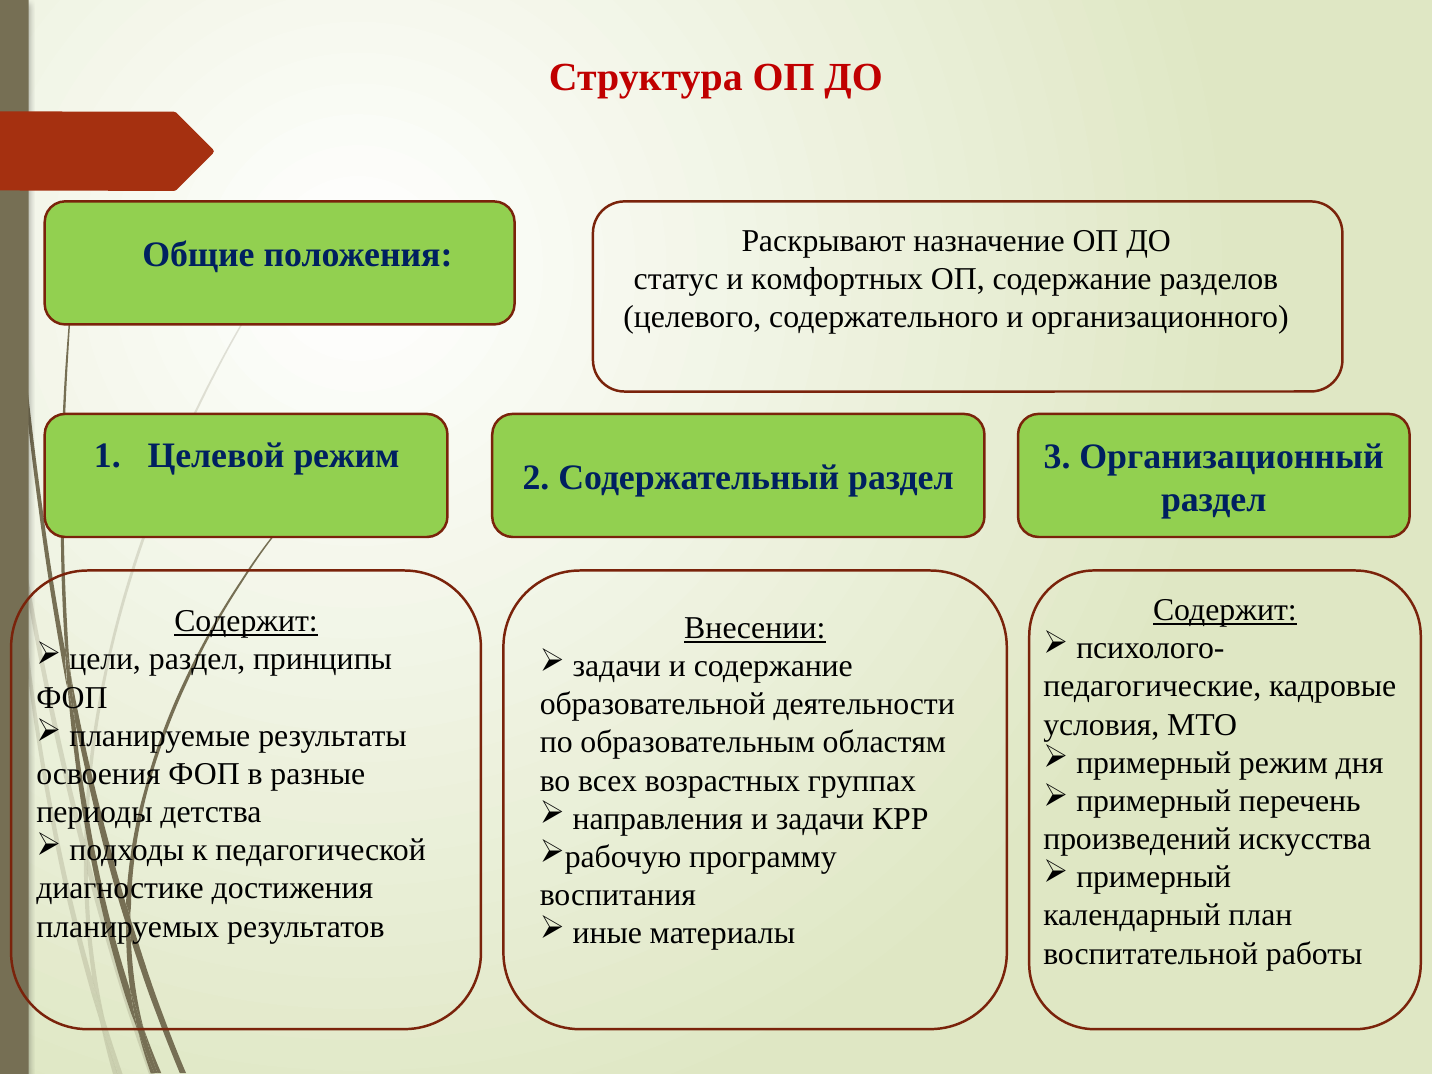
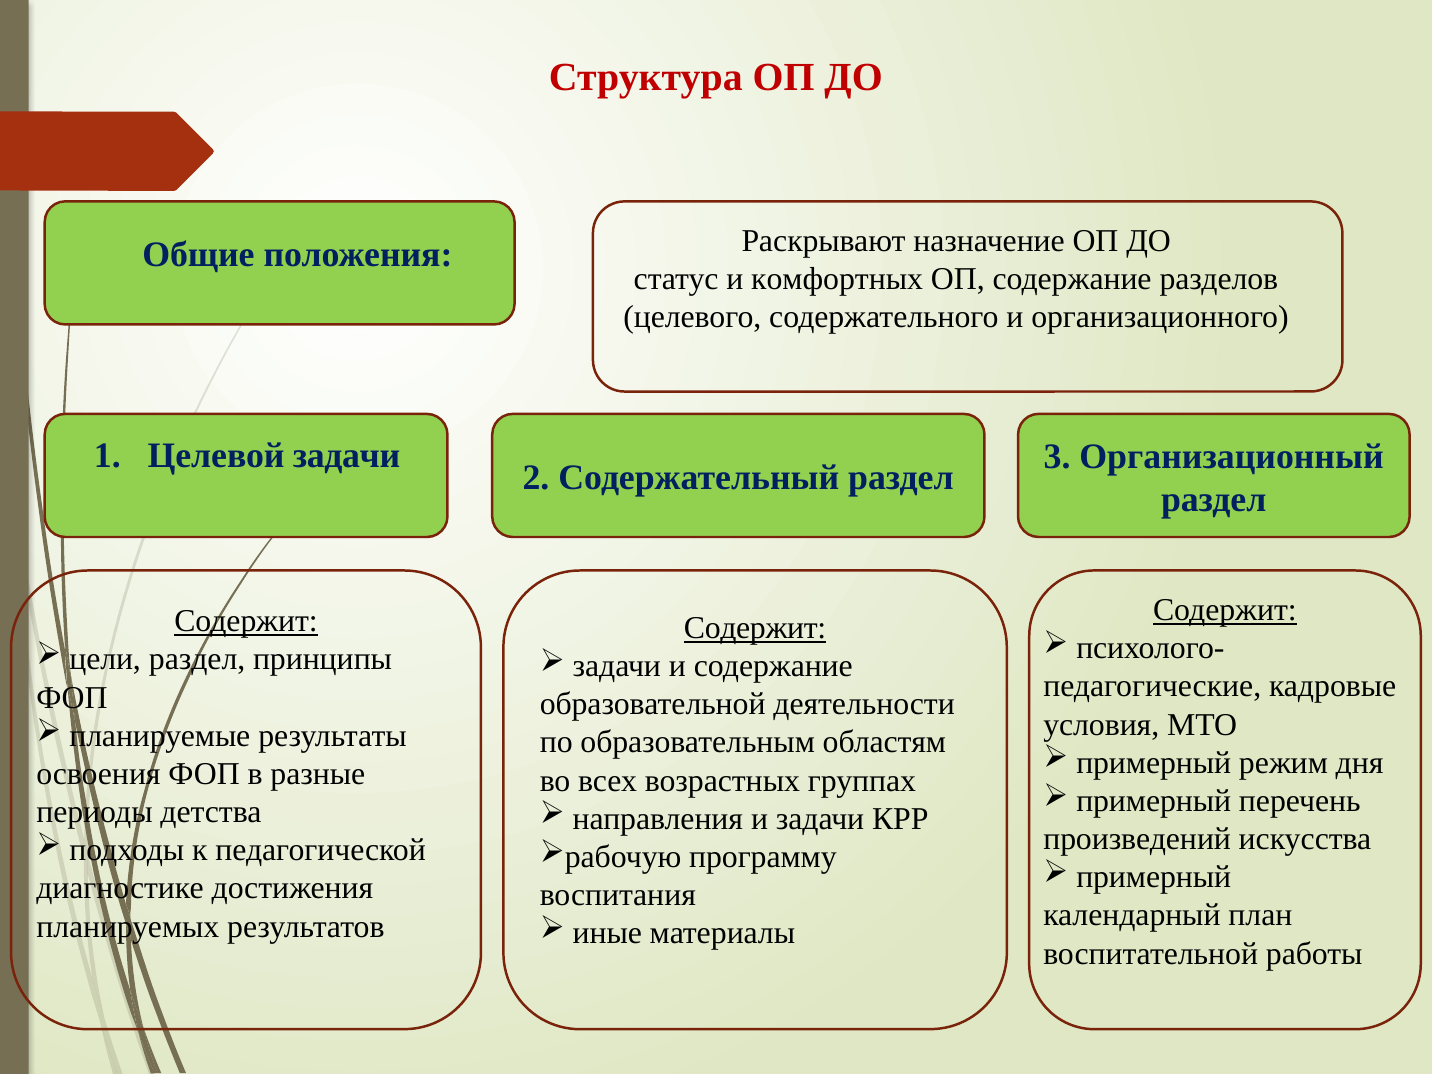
Целевой режим: режим -> задачи (347, 456)
Внесении: Внесении -> Содержит (755, 628)
